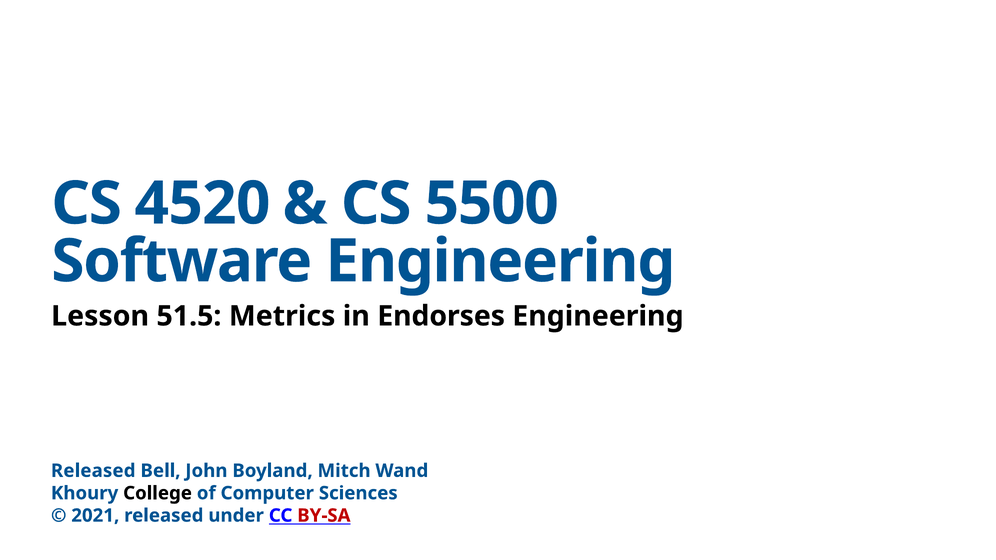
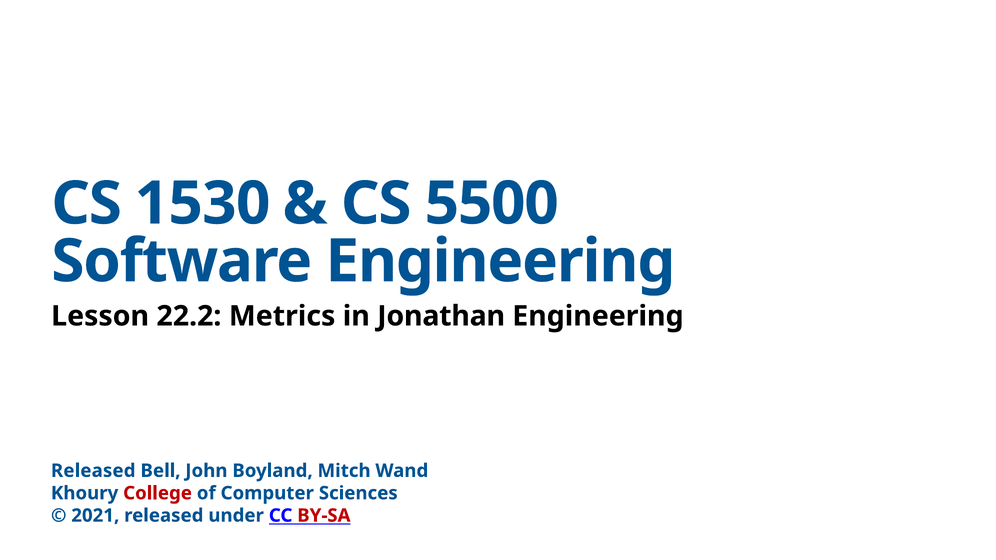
4520: 4520 -> 1530 (203, 204)
51.5: 51.5 -> 22.2 (189, 316)
Endorses: Endorses -> Jonathan (441, 316)
College colour: black -> red (158, 493)
